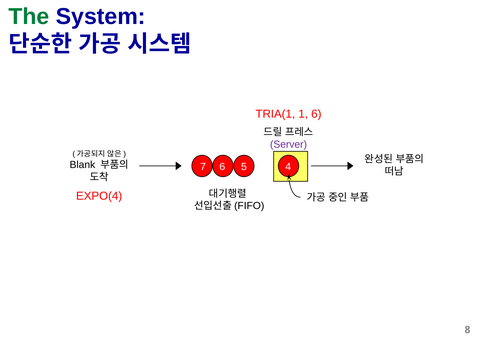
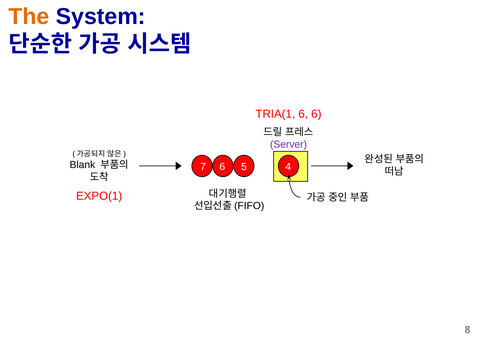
The colour: green -> orange (29, 17)
TRIA(1 1: 1 -> 6 (303, 114)
EXPO(4: EXPO(4 -> EXPO(1 (99, 196)
